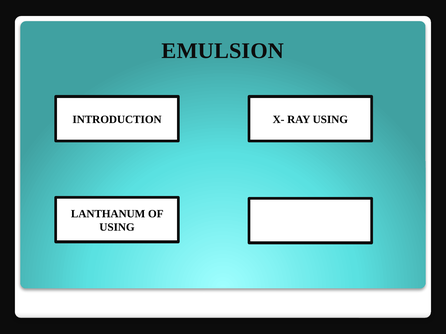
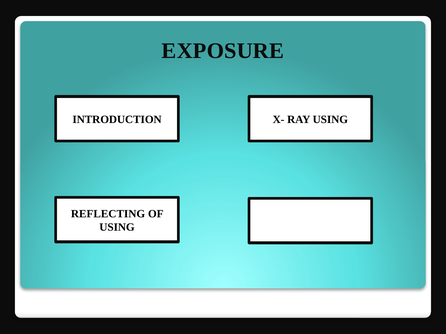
EMULSION: EMULSION -> EXPOSURE (223, 51)
LANTHANUM: LANTHANUM -> REFLECTING (108, 214)
